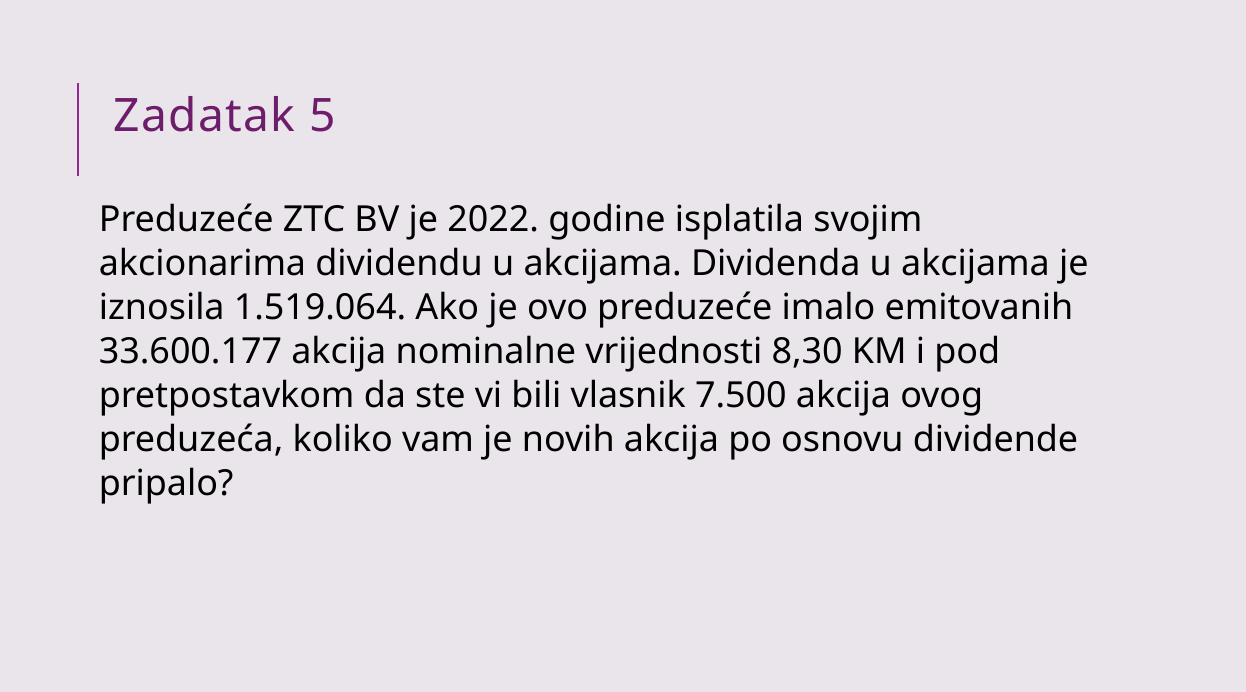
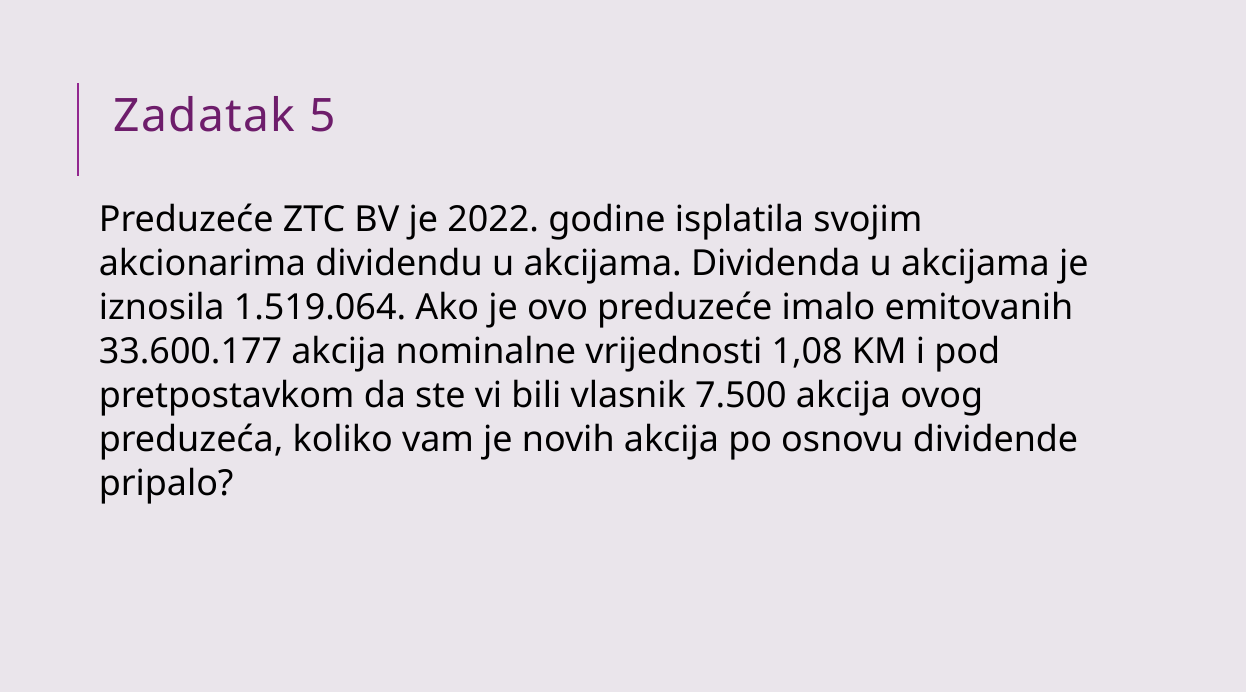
8,30: 8,30 -> 1,08 (807, 352)
